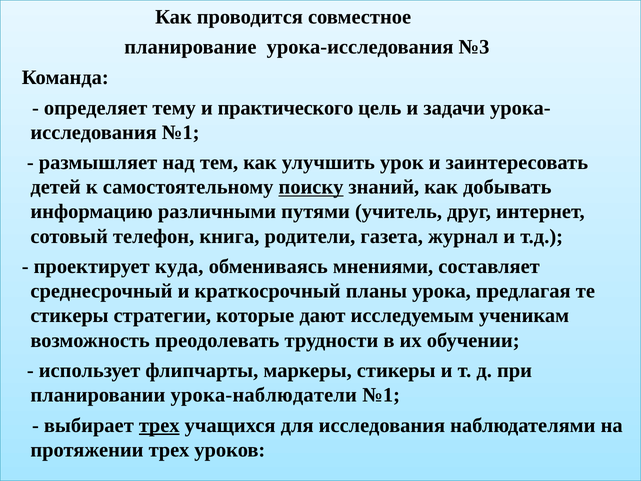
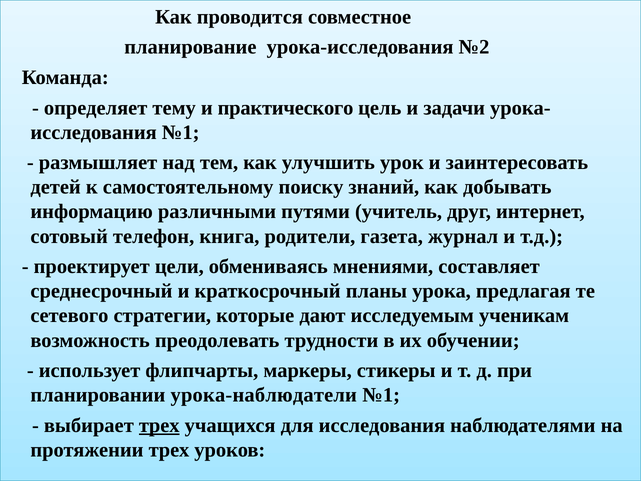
№3: №3 -> №2 (474, 47)
поиску underline: present -> none (311, 187)
куда: куда -> цели (179, 266)
стикеры: стикеры -> сетевого (69, 316)
